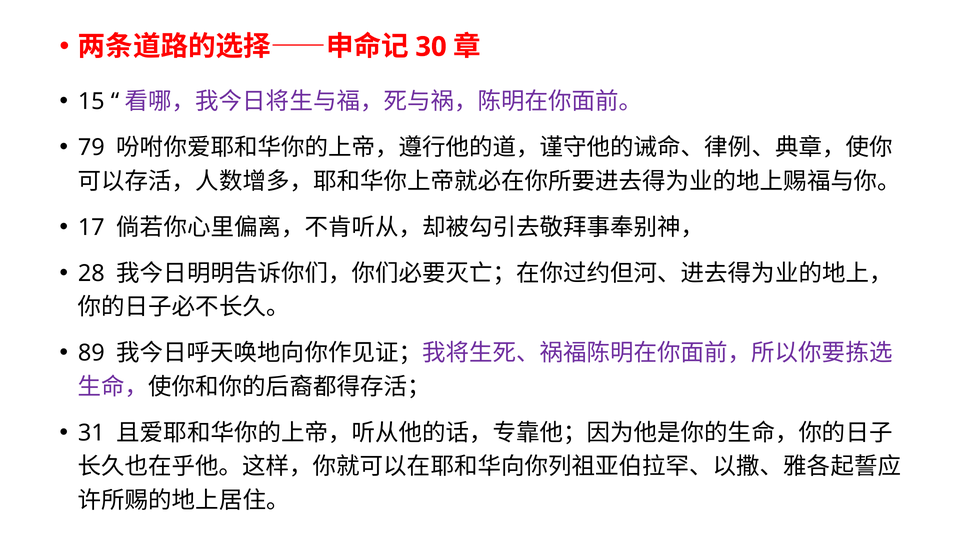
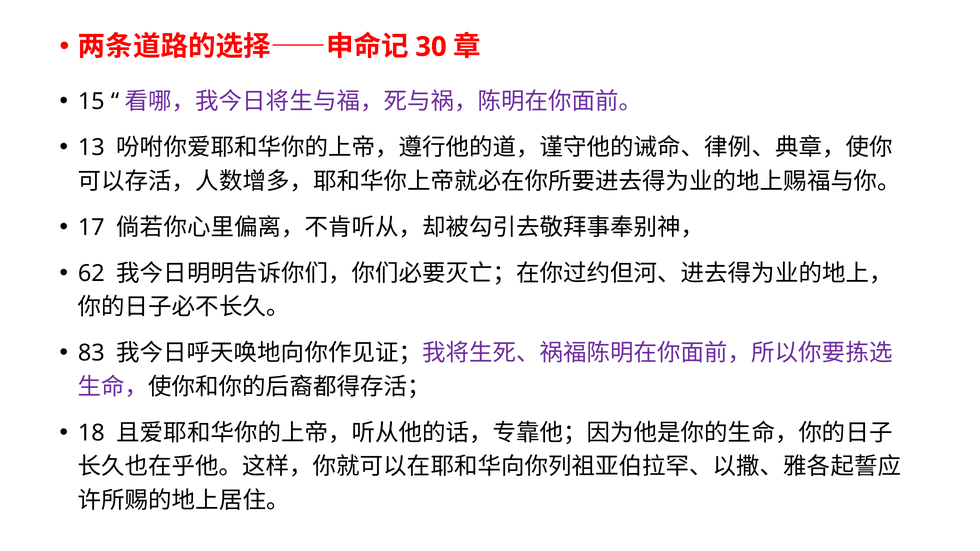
79: 79 -> 13 (91, 148)
28: 28 -> 62 (91, 274)
89: 89 -> 83 (91, 353)
31: 31 -> 18 (91, 433)
